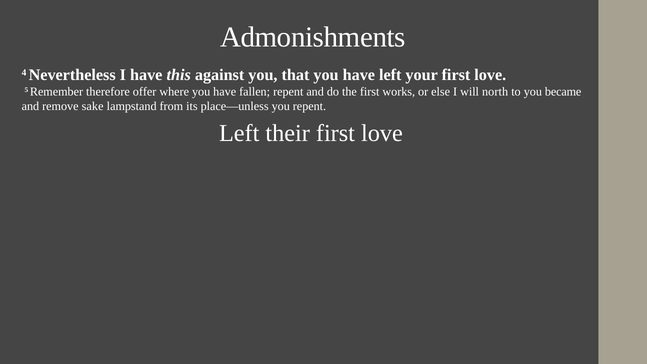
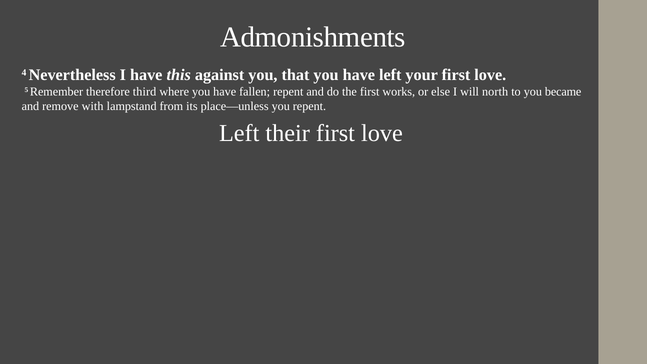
offer: offer -> third (145, 92)
sake: sake -> with (93, 106)
